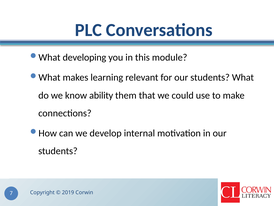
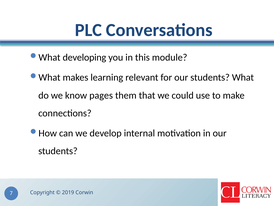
ability: ability -> pages (101, 95)
